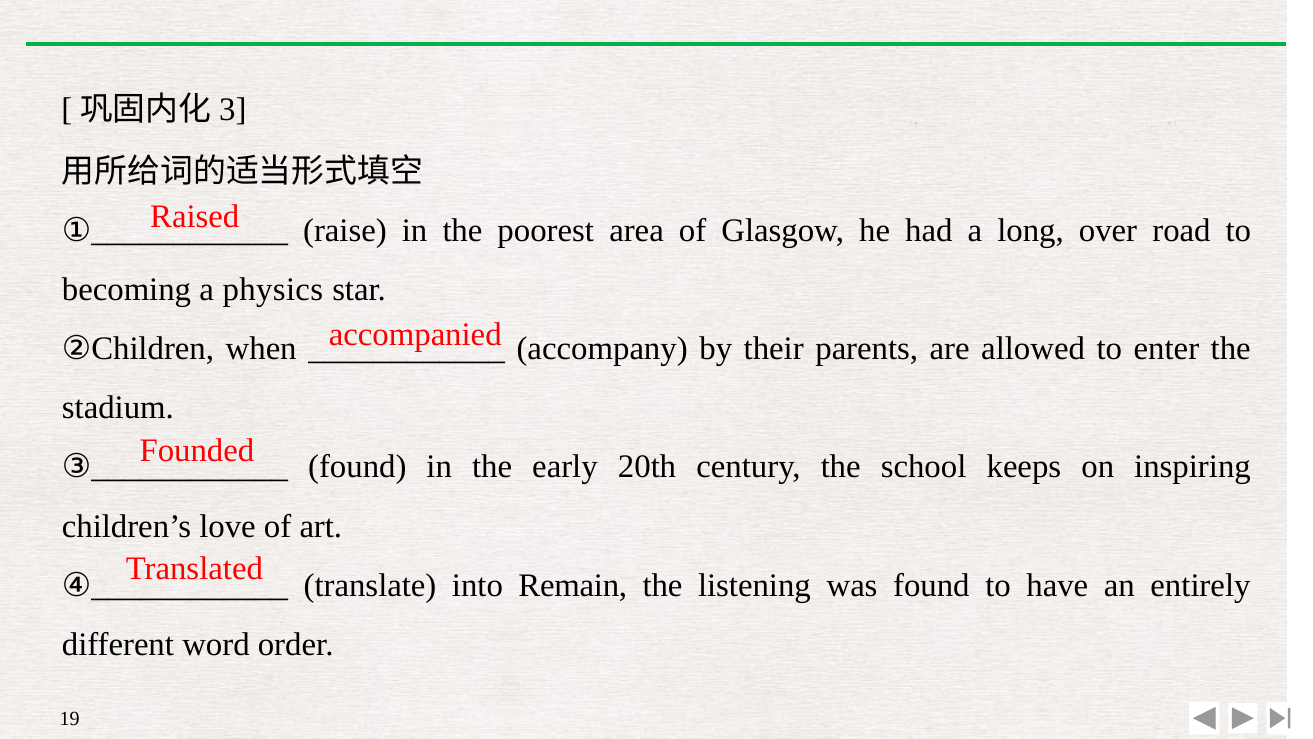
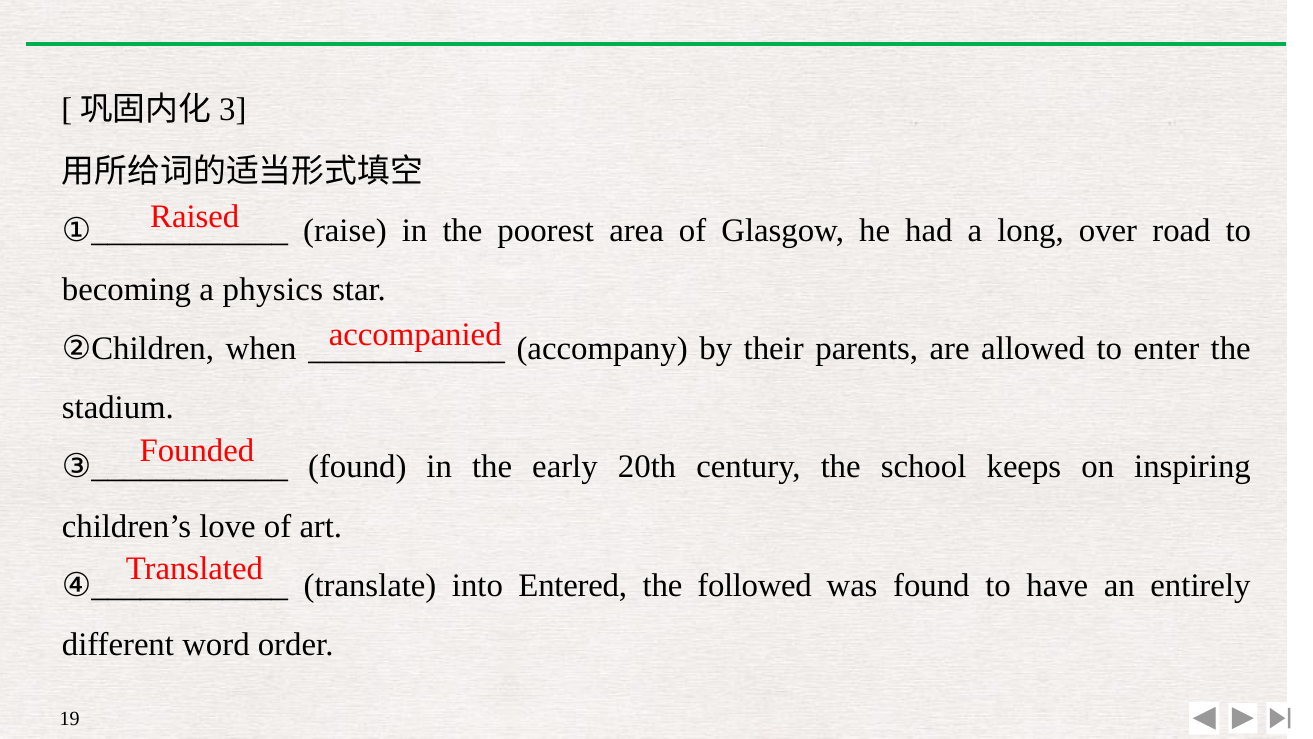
Remain: Remain -> Entered (573, 585)
listening: listening -> followed (755, 585)
